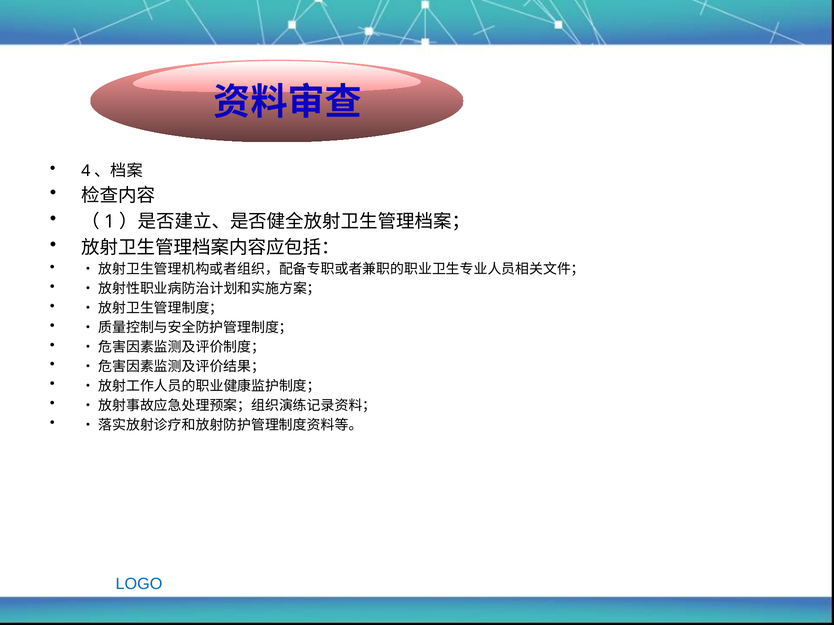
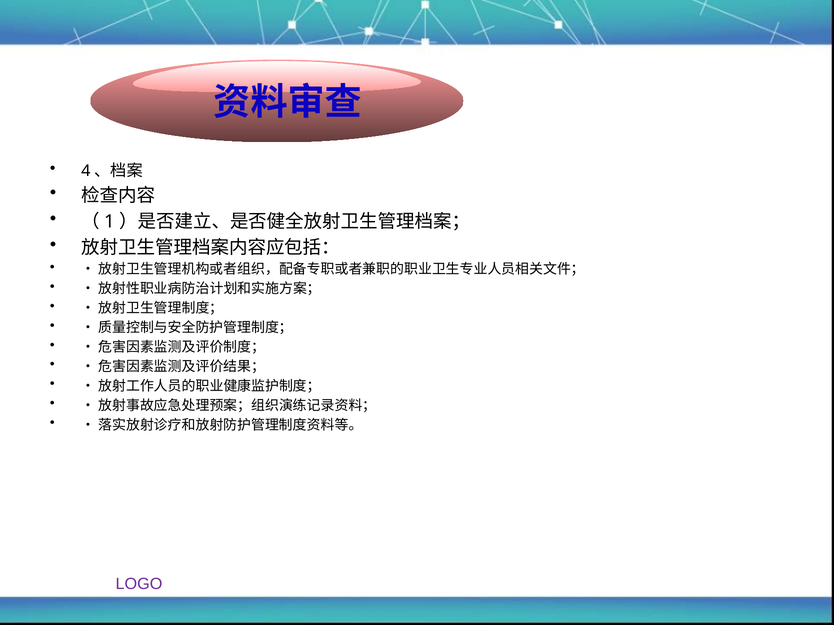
LOGO colour: blue -> purple (139, 585)
